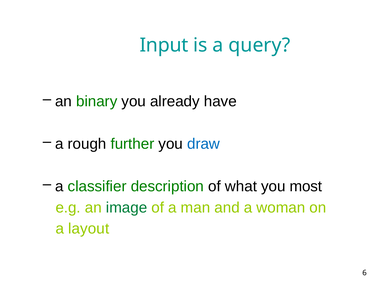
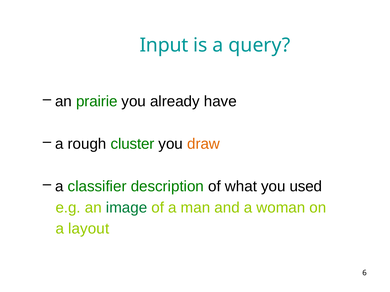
binary: binary -> prairie (97, 102)
further: further -> cluster (133, 144)
draw colour: blue -> orange (204, 144)
most: most -> used (306, 187)
